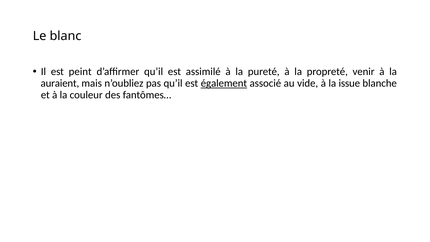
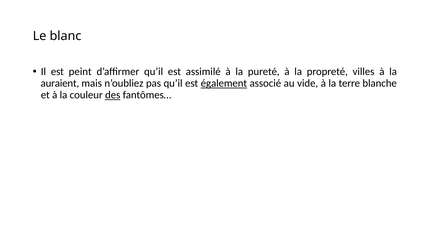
venir: venir -> villes (364, 72)
issue: issue -> terre (349, 83)
des underline: none -> present (113, 95)
